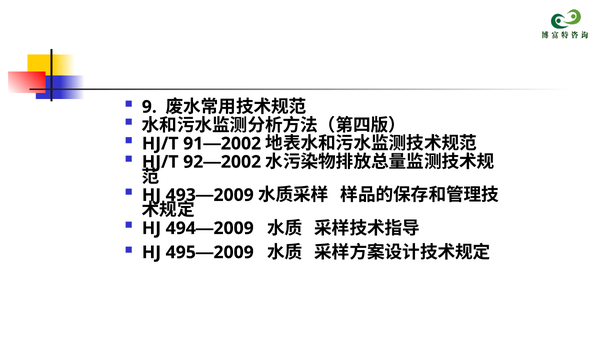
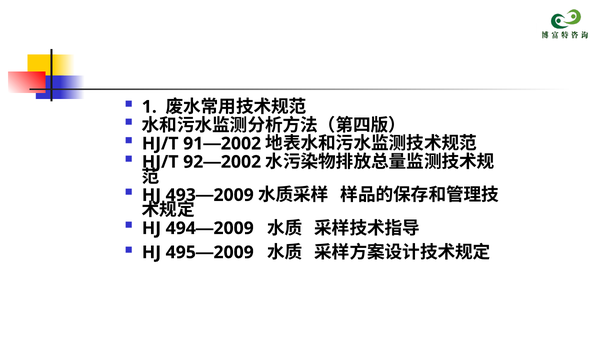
9: 9 -> 1 (149, 107)
